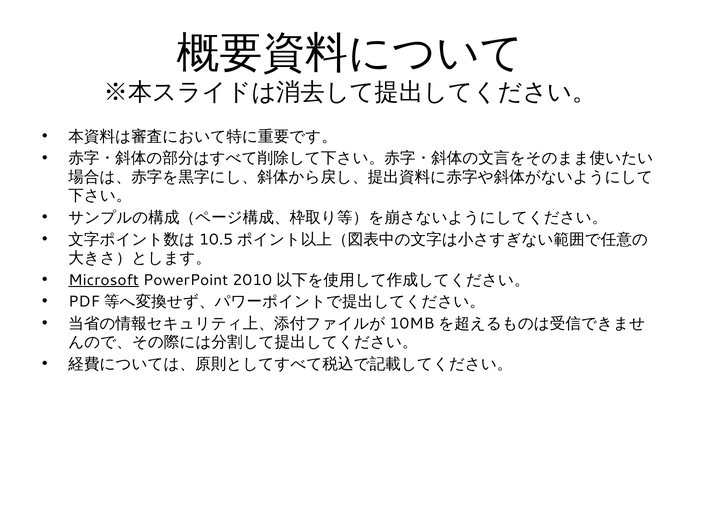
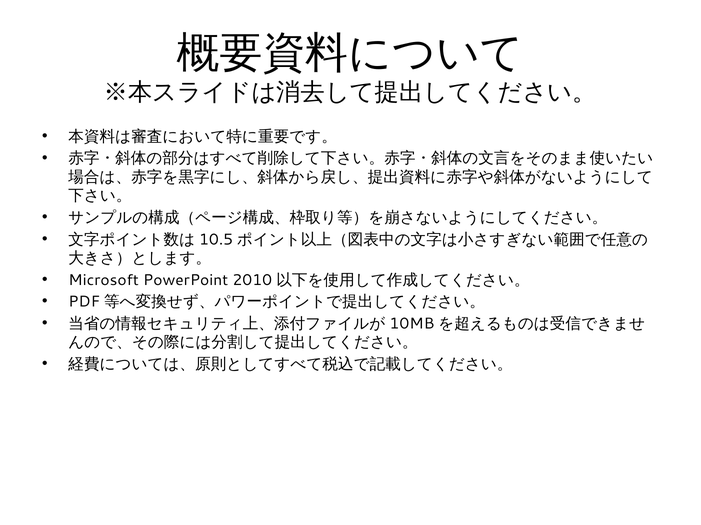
Microsoft underline: present -> none (104, 280)
